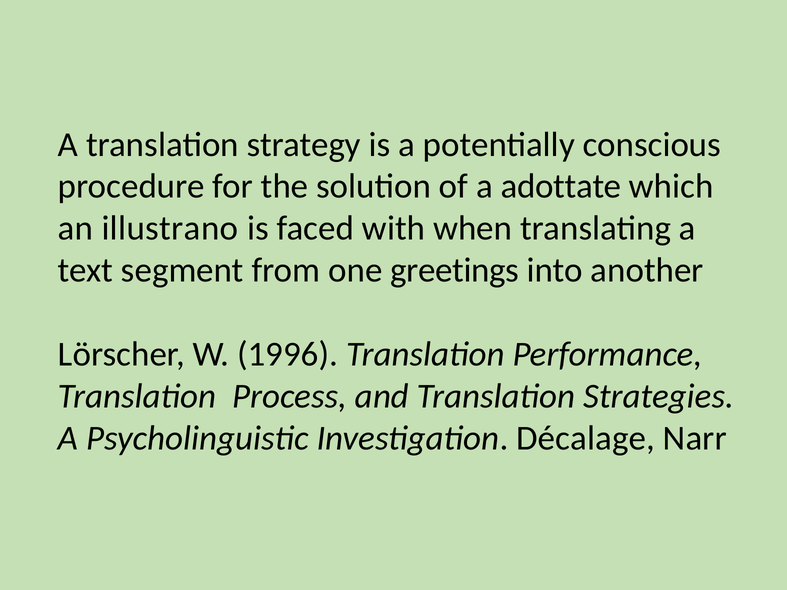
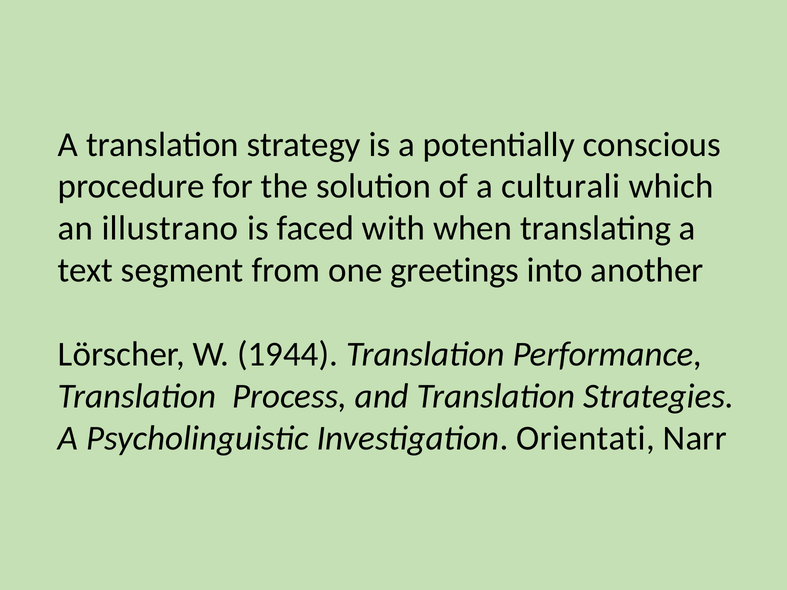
adottate: adottate -> culturali (561, 187)
1996: 1996 -> 1944 (287, 354)
Décalage: Décalage -> Orientati (586, 438)
